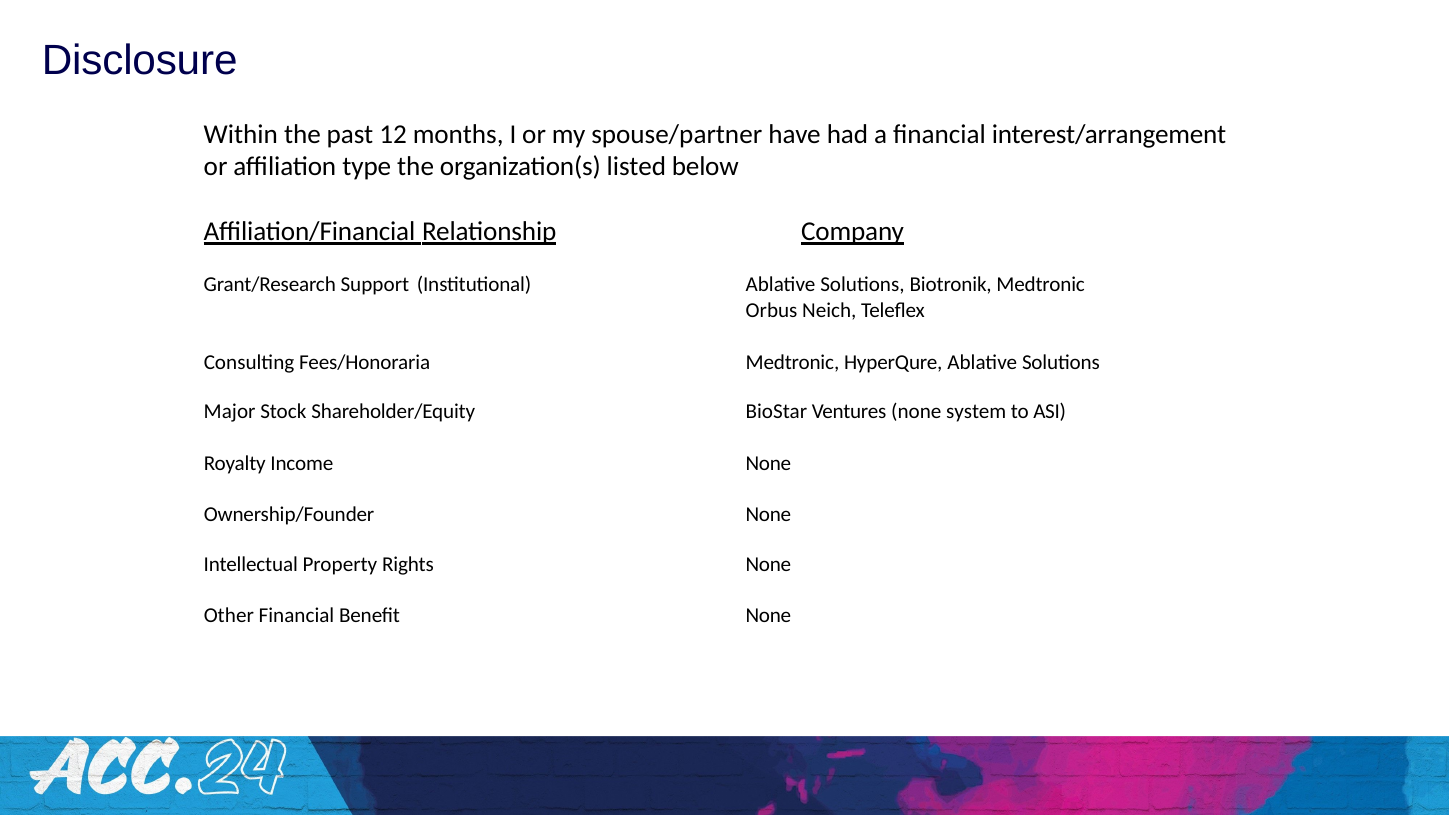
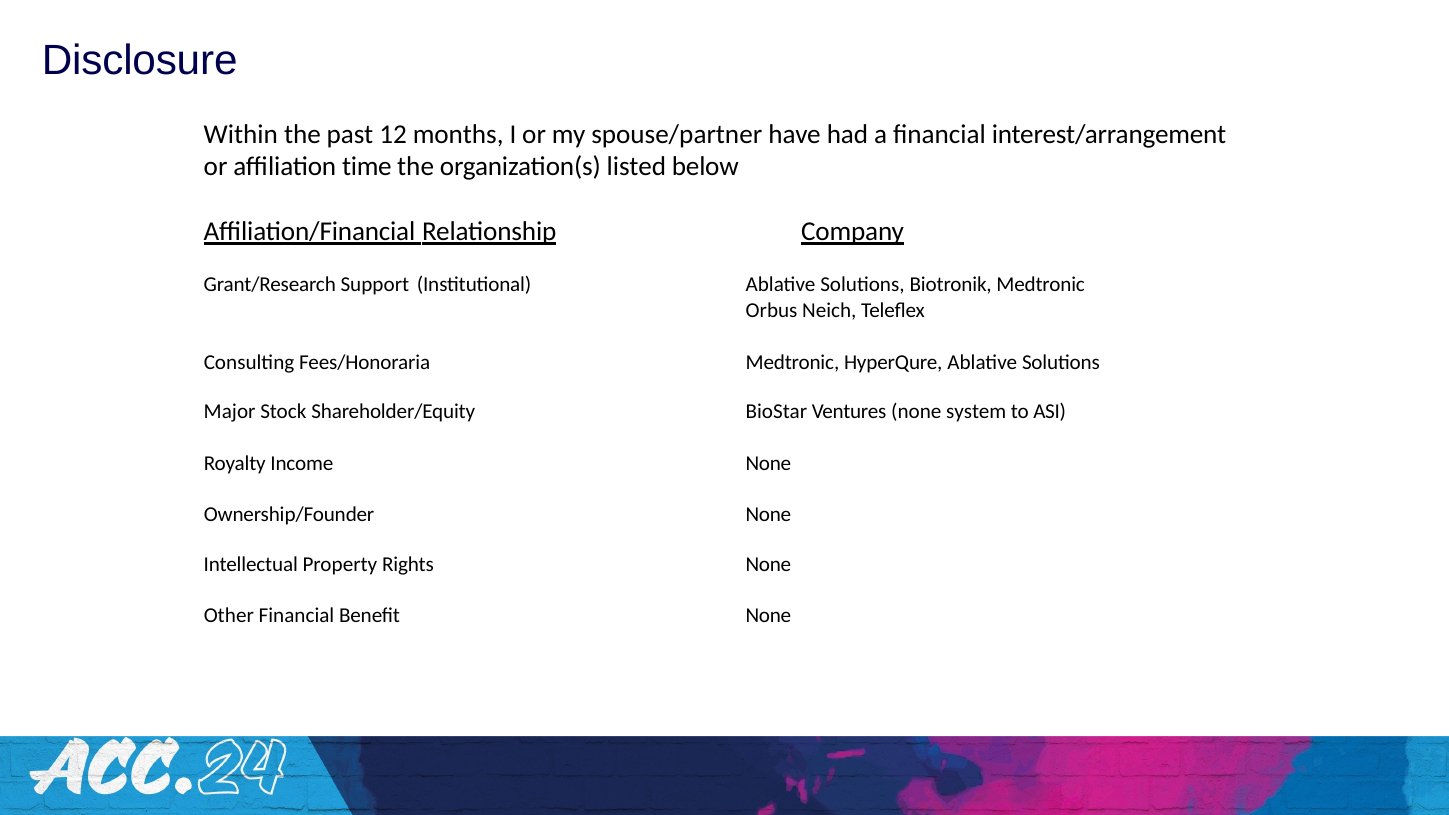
type: type -> time (367, 166)
